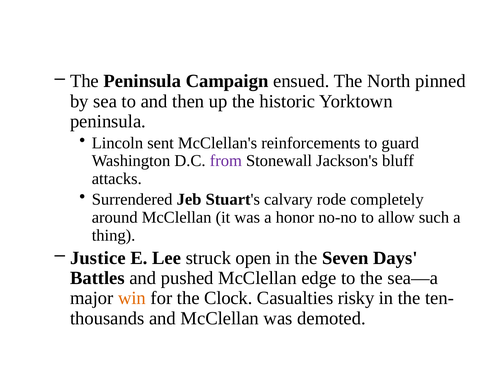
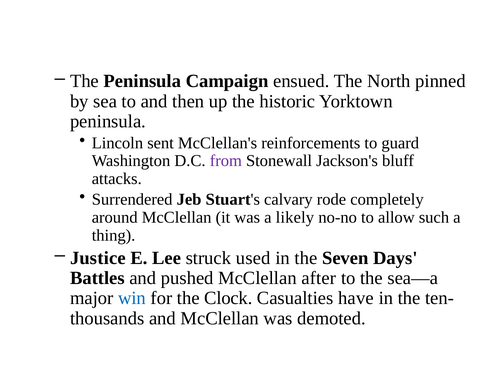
honor: honor -> likely (295, 217)
open: open -> used (253, 258)
edge: edge -> after (319, 278)
win colour: orange -> blue (132, 298)
risky: risky -> have (356, 298)
